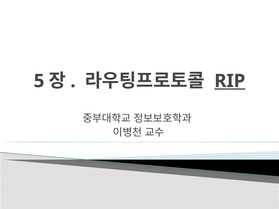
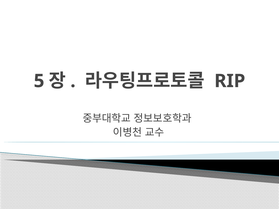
RIP underline: present -> none (230, 81)
